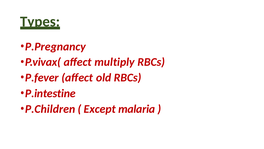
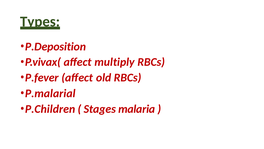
P.Pregnancy: P.Pregnancy -> P.Deposition (56, 46)
P.intestine: P.intestine -> P.malarial (50, 93)
Except: Except -> Stages (100, 109)
